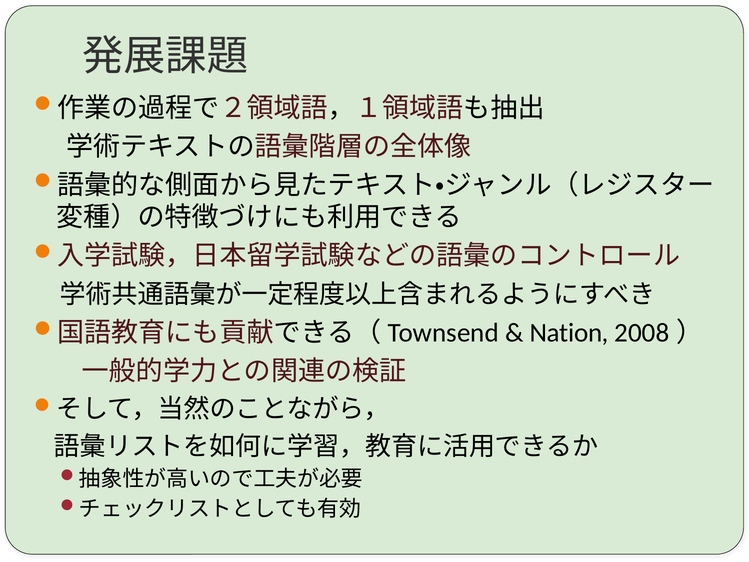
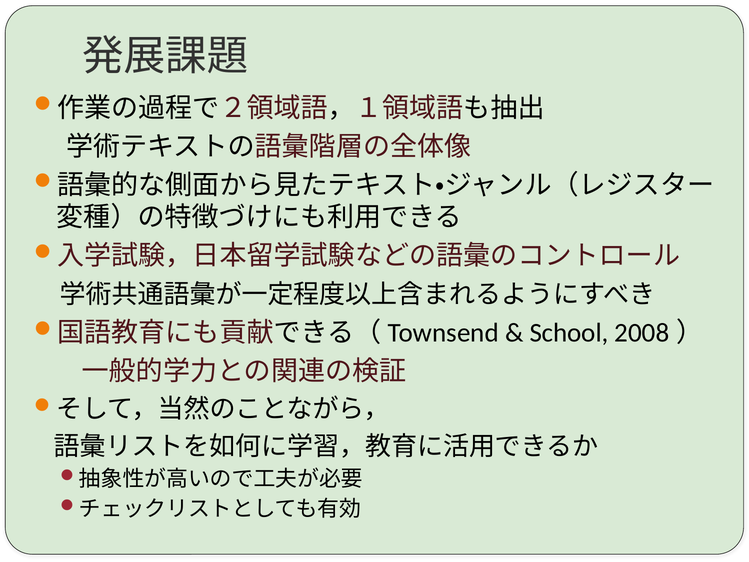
Nation: Nation -> School (569, 333)
